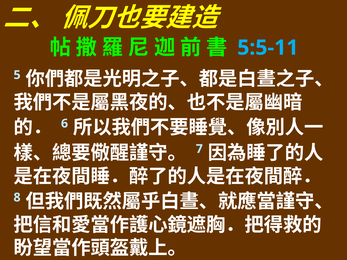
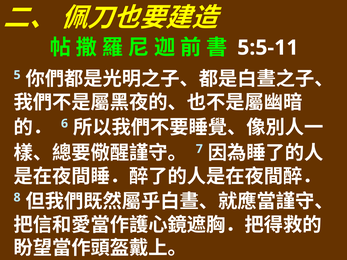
5:5-11 colour: light blue -> white (268, 48)
